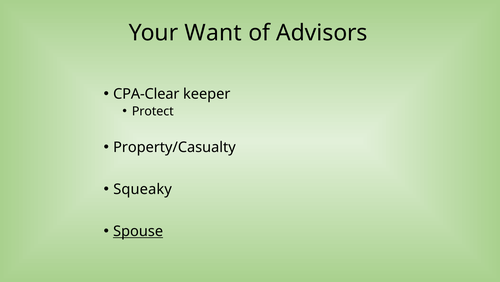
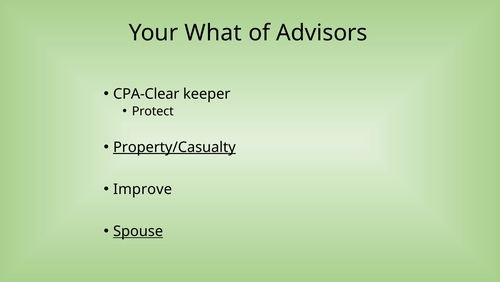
Want: Want -> What (213, 33)
Property/Casualty underline: none -> present (174, 147)
Squeaky: Squeaky -> Improve (143, 189)
